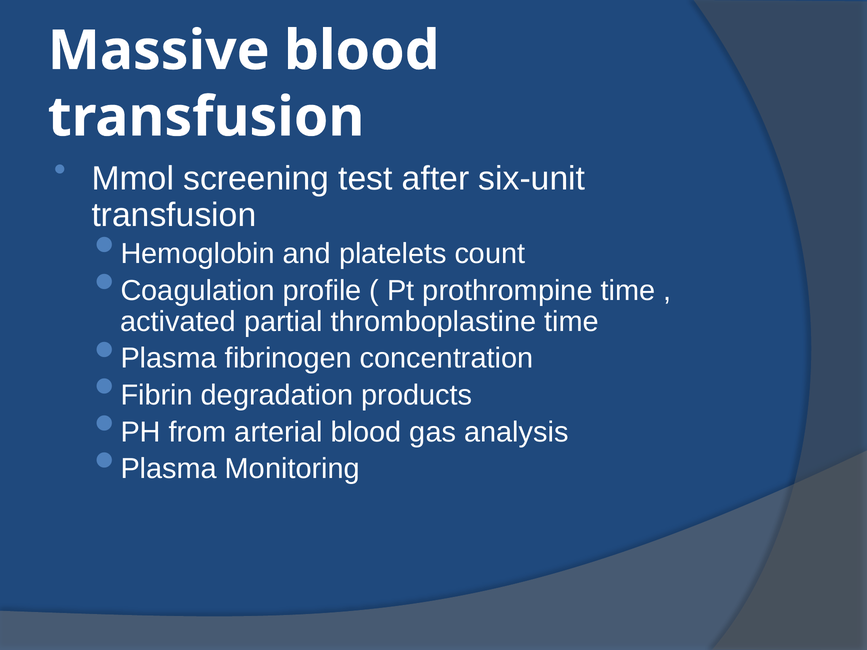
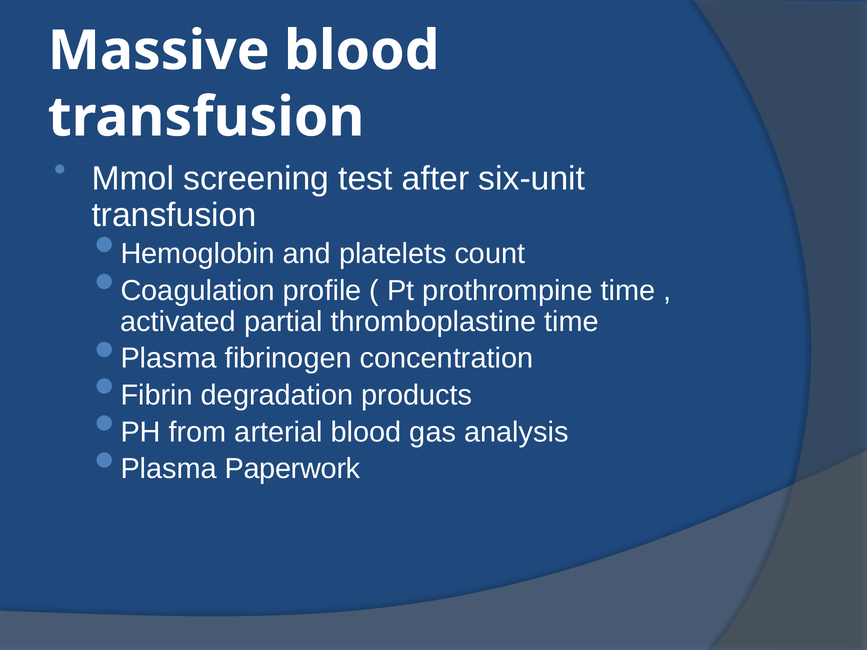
Monitoring: Monitoring -> Paperwork (292, 469)
